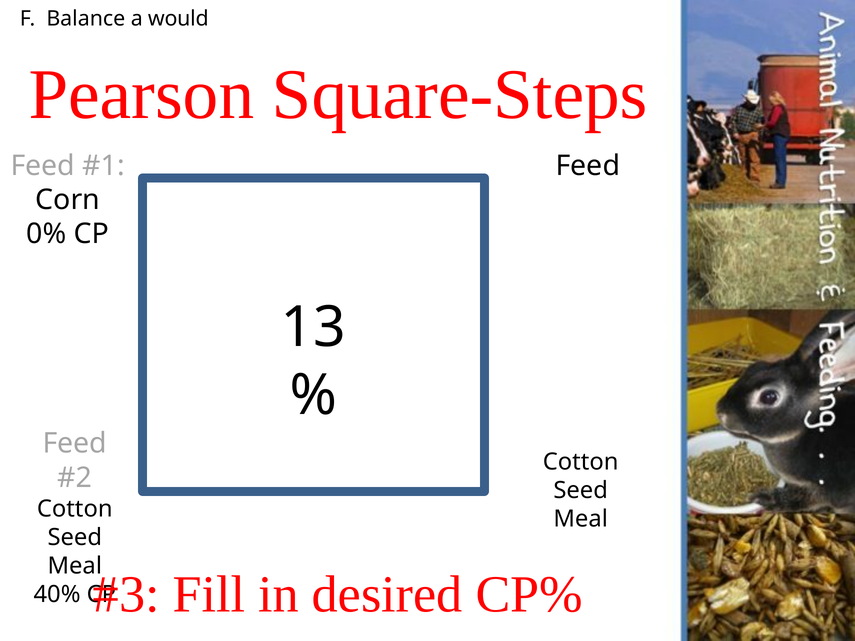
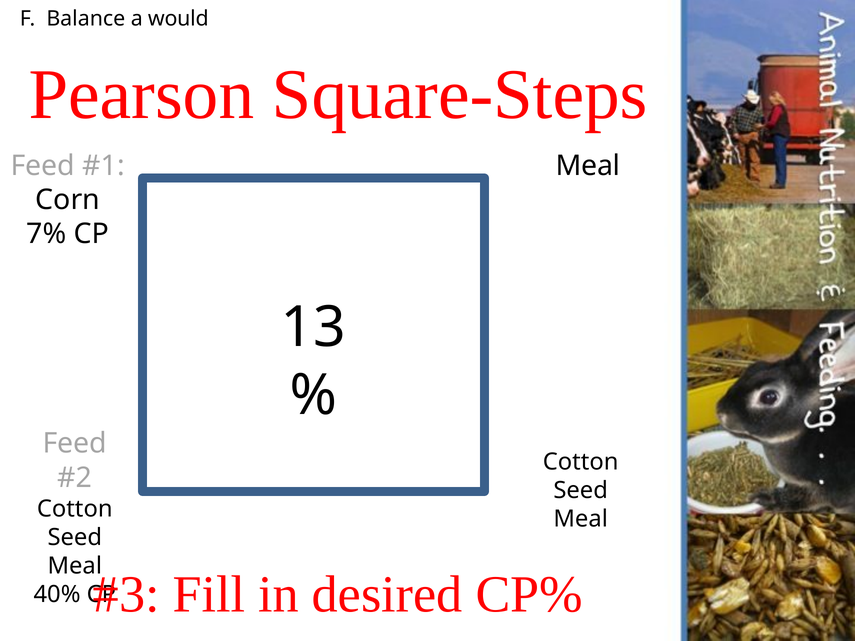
Feed: Feed -> Meal (588, 166)
0%: 0% -> 7% (46, 234)
